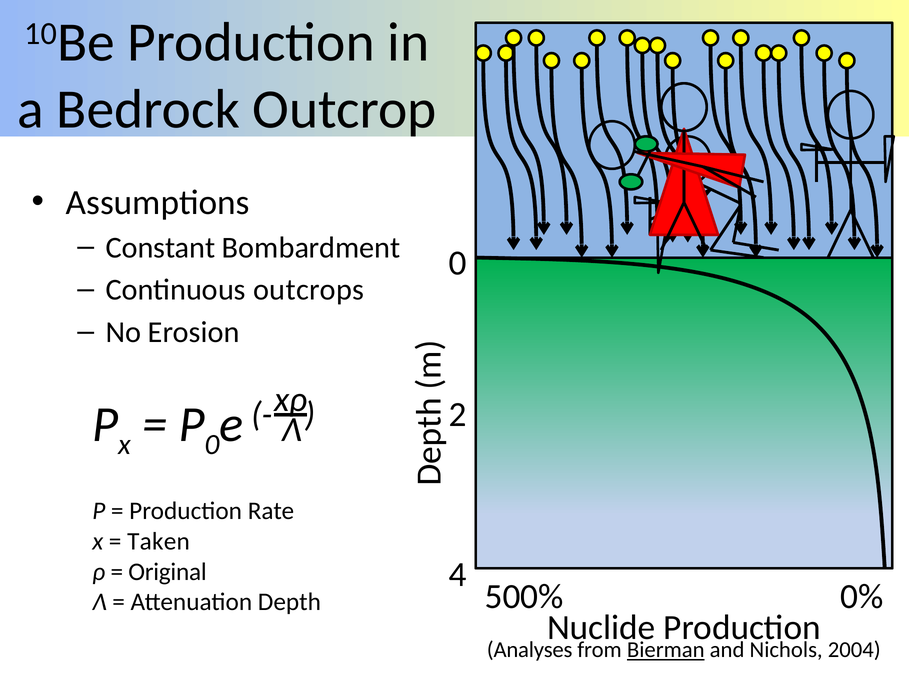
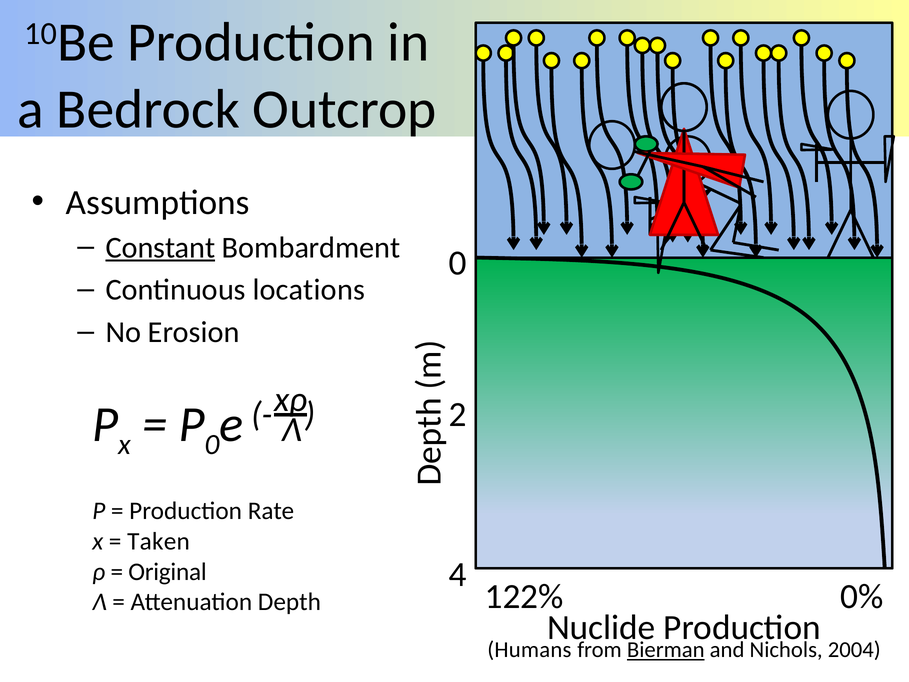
Constant underline: none -> present (160, 247)
outcrops: outcrops -> locations (309, 290)
500%: 500% -> 122% (524, 596)
Analyses: Analyses -> Humans (529, 650)
